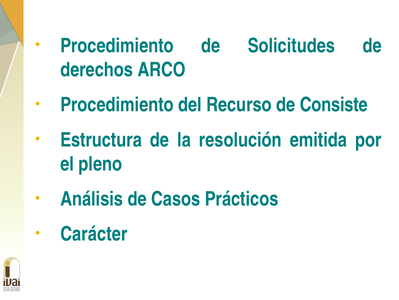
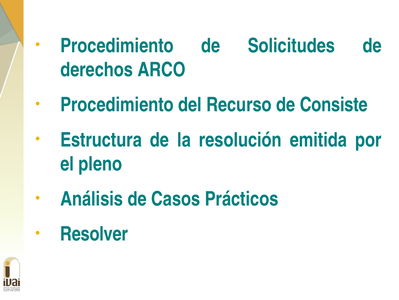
Carácter: Carácter -> Resolver (94, 234)
